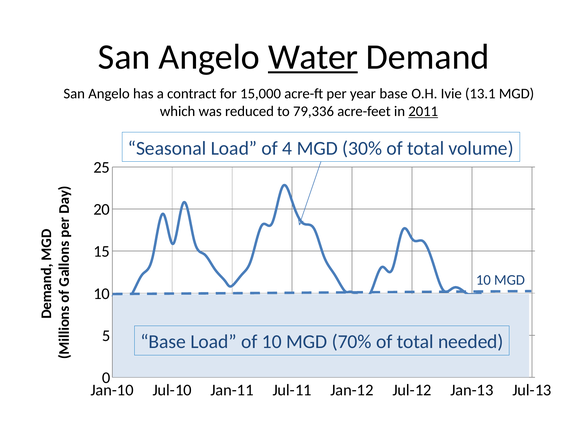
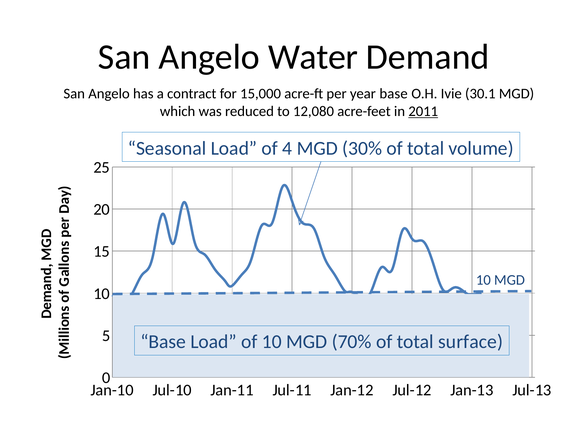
Water underline: present -> none (313, 57)
13.1: 13.1 -> 30.1 (480, 94)
79,336: 79,336 -> 12,080 (314, 111)
needed: needed -> surface (471, 342)
